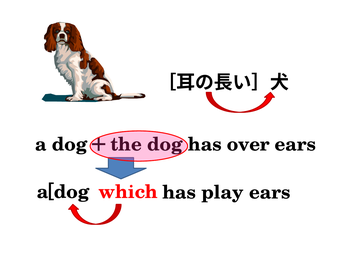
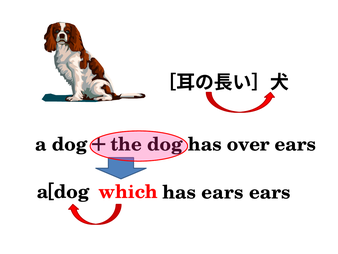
play: play -> ears (222, 192)
